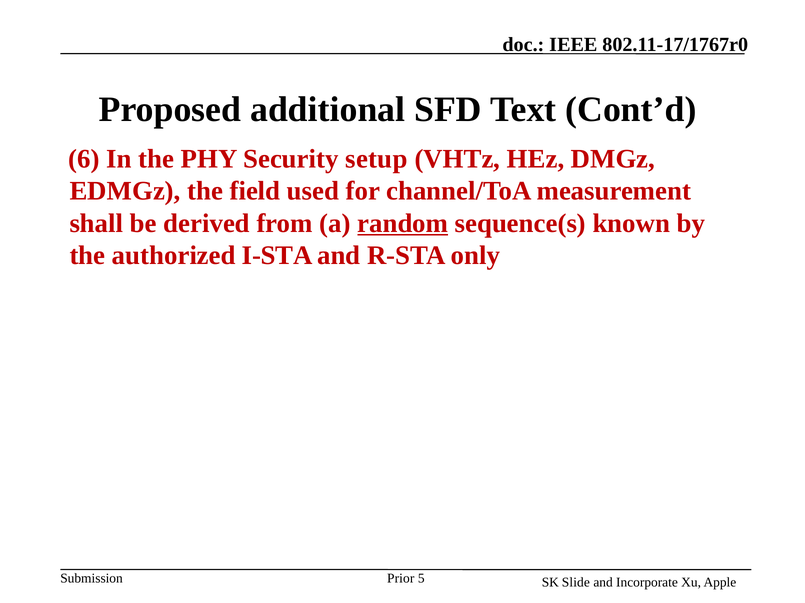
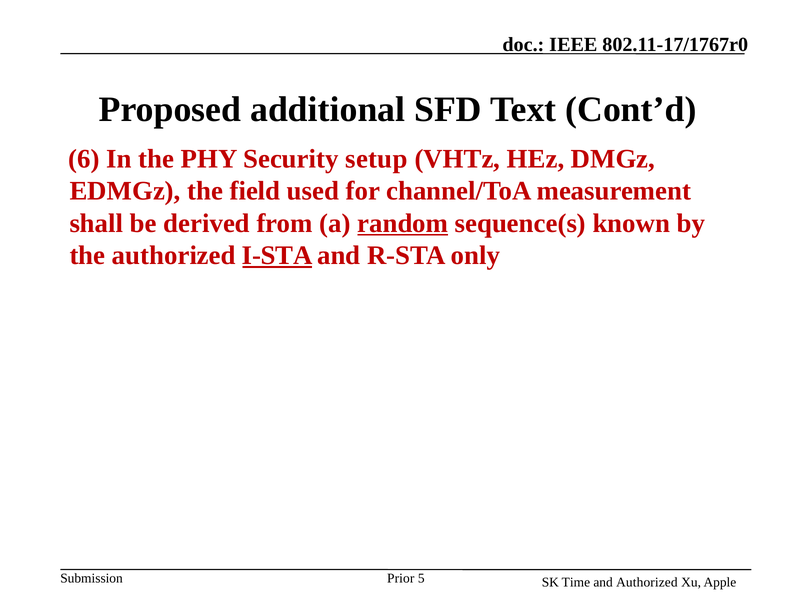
I-STA underline: none -> present (277, 256)
Slide: Slide -> Time (576, 583)
and Incorporate: Incorporate -> Authorized (647, 583)
